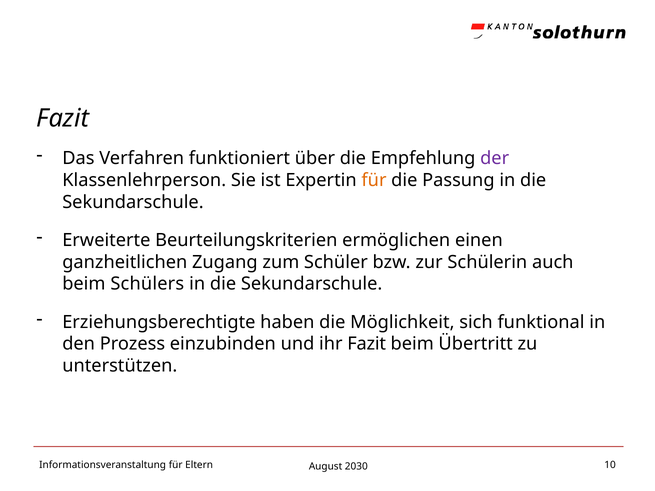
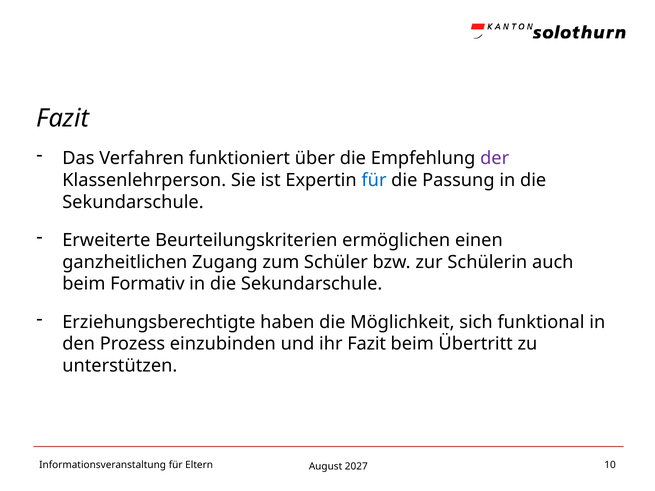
für colour: orange -> blue (374, 180)
Schülers: Schülers -> Formativ (147, 284)
2030: 2030 -> 2027 (356, 467)
